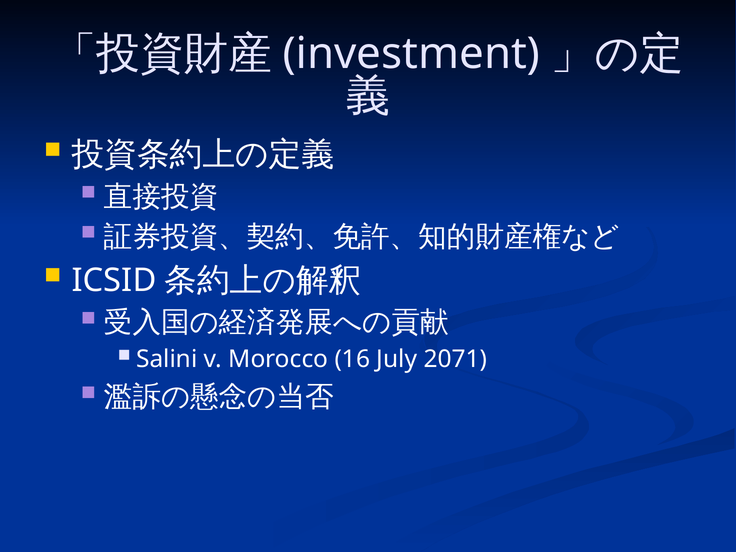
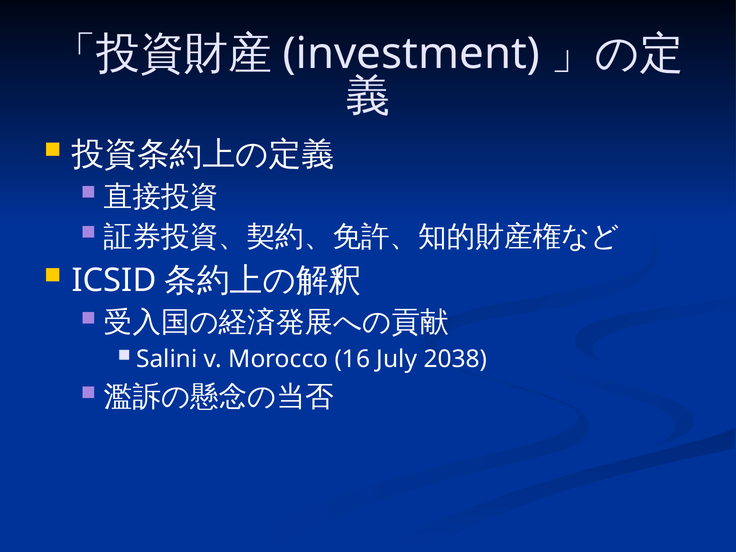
2071: 2071 -> 2038 (455, 359)
